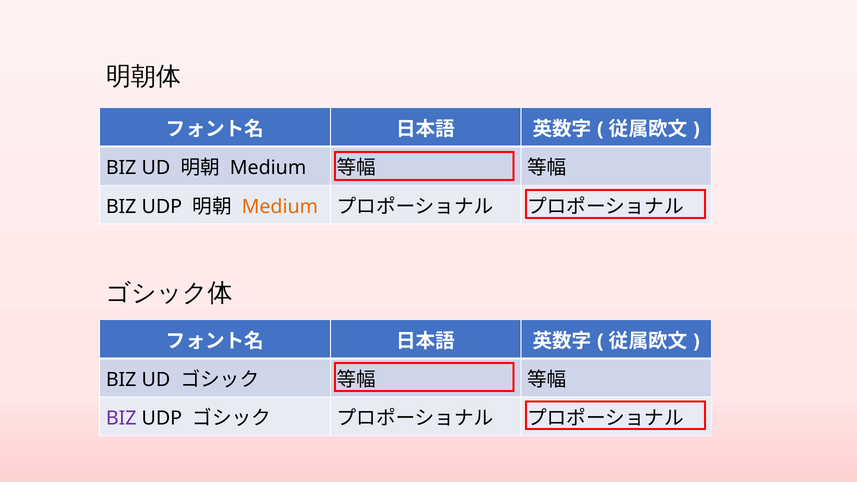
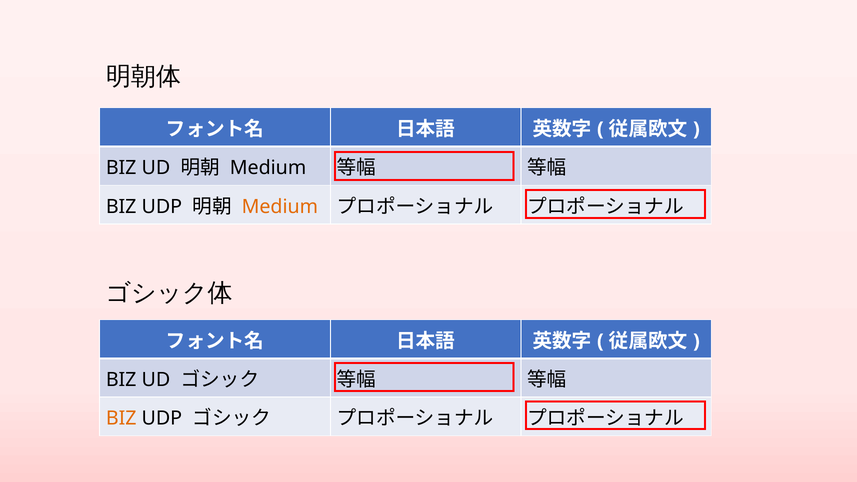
BIZ colour: purple -> orange (121, 418)
